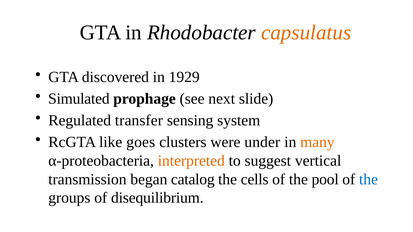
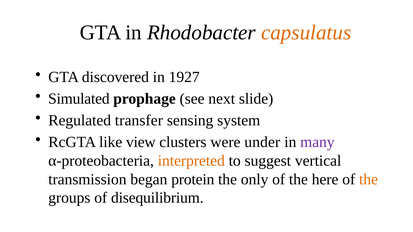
1929: 1929 -> 1927 (184, 77)
goes: goes -> view (141, 142)
many colour: orange -> purple (317, 142)
catalog: catalog -> protein (193, 179)
cells: cells -> only (255, 179)
pool: pool -> here (325, 179)
the colour: blue -> orange (369, 179)
